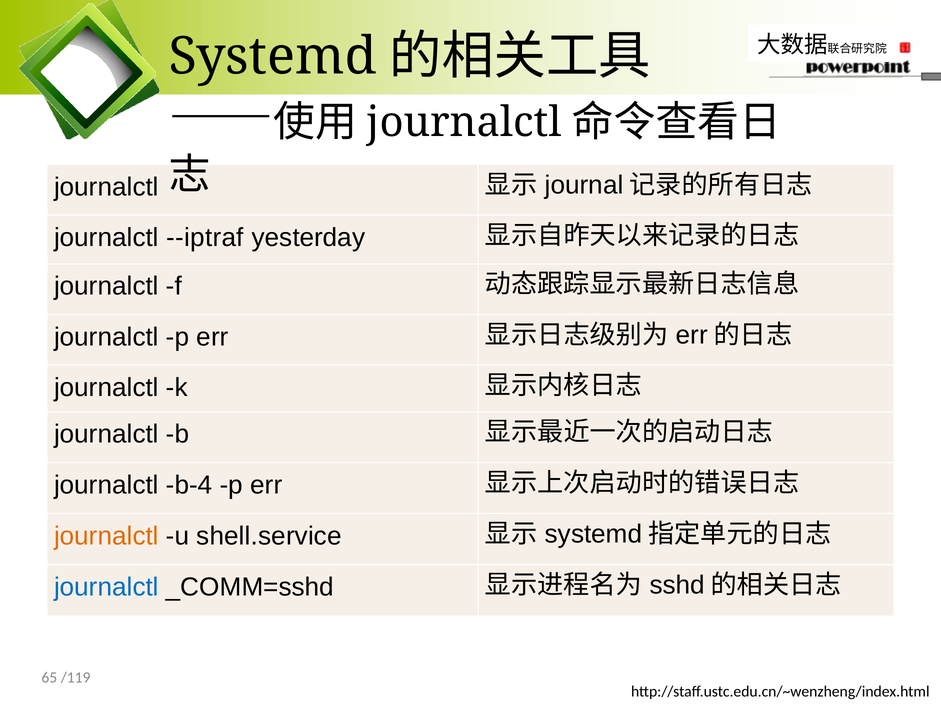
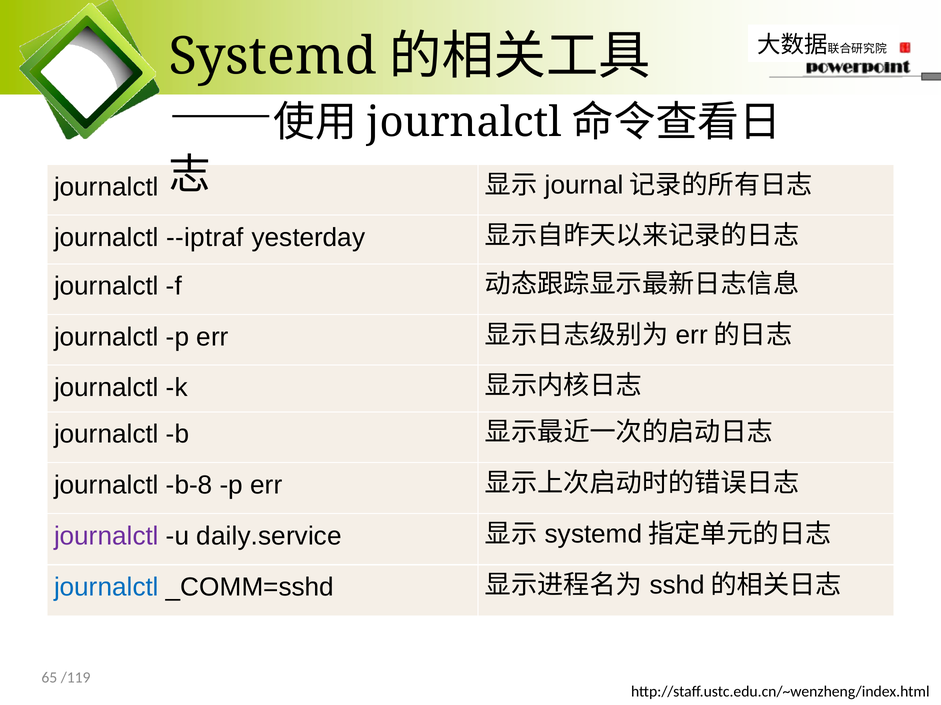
b-4: b-4 -> b-8 (189, 486)
journalctl colour: orange -> purple (106, 537)
shell.service: shell.service -> daily.service (269, 537)
